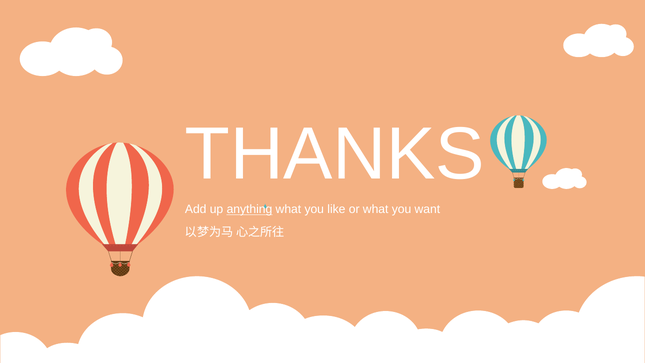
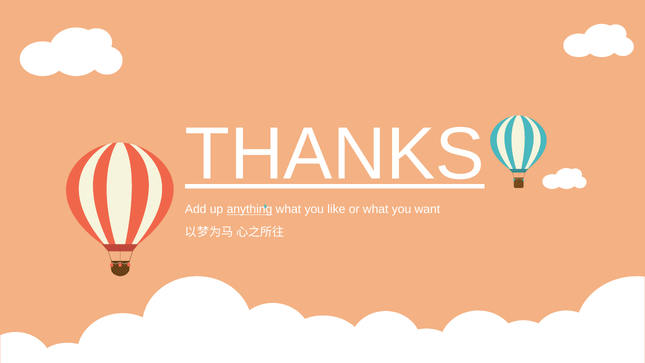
THANKS underline: none -> present (335, 154)
